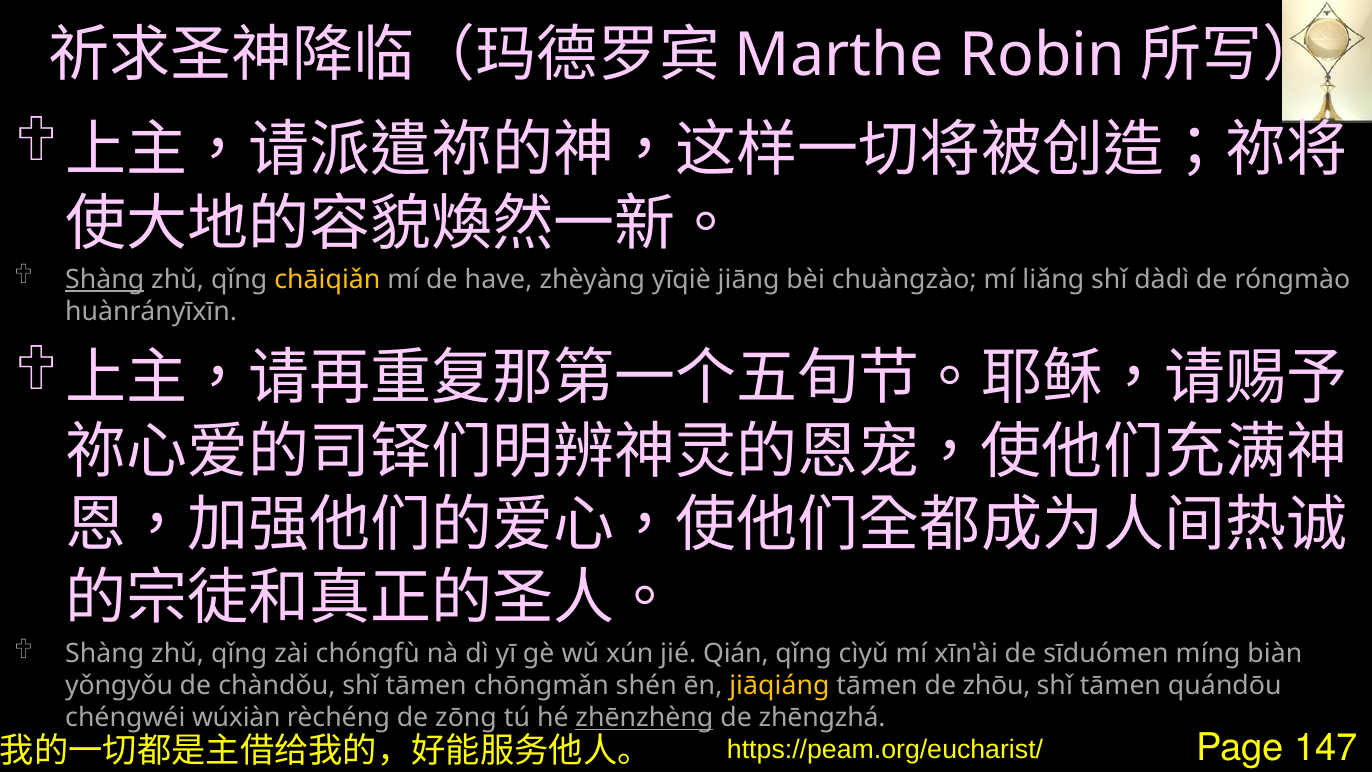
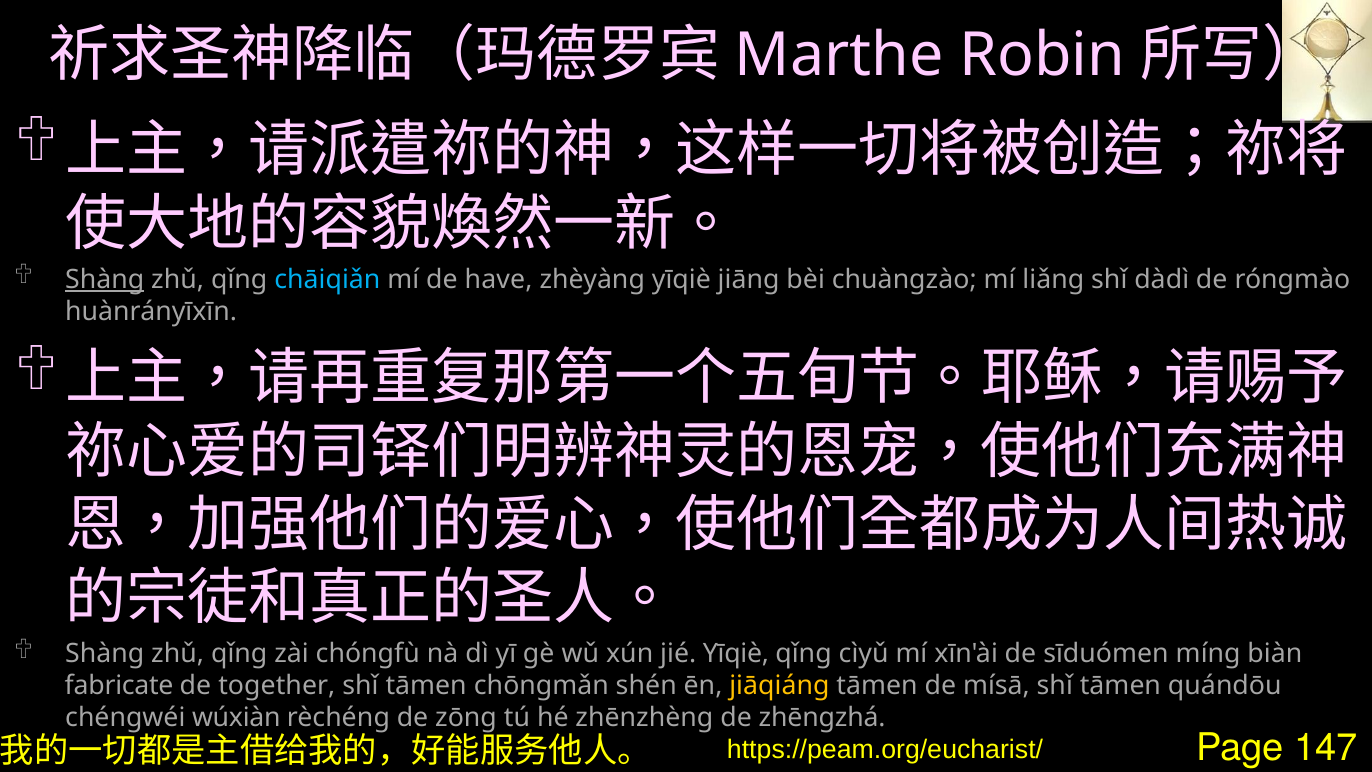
chāiqiǎn colour: yellow -> light blue (327, 279)
jié Qián: Qián -> Yīqiè (736, 654)
yǒngyǒu: yǒngyǒu -> fabricate (119, 686)
chàndǒu: chàndǒu -> together (277, 686)
zhōu: zhōu -> mísā (996, 686)
zhēnzhèng underline: present -> none (644, 718)
